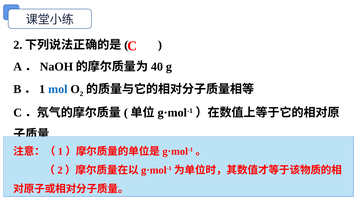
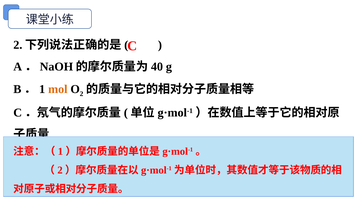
mol colour: blue -> orange (58, 89)
